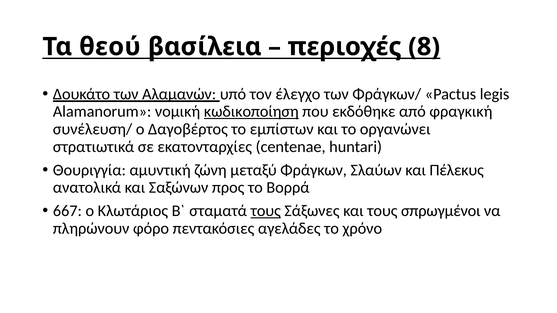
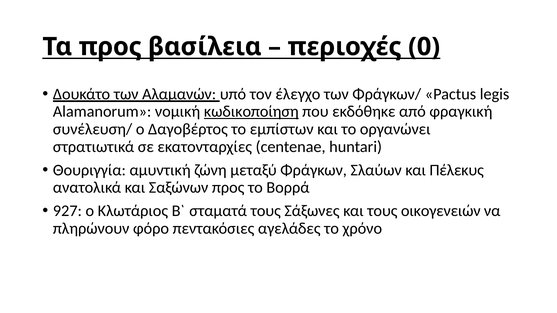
Τα θεού: θεού -> προς (110, 47)
8: 8 -> 0 (424, 47)
667: 667 -> 927 (67, 211)
τους underline: present -> none (266, 211)
σπρωγμένοι: σπρωγμένοι -> οικογενειών (441, 211)
